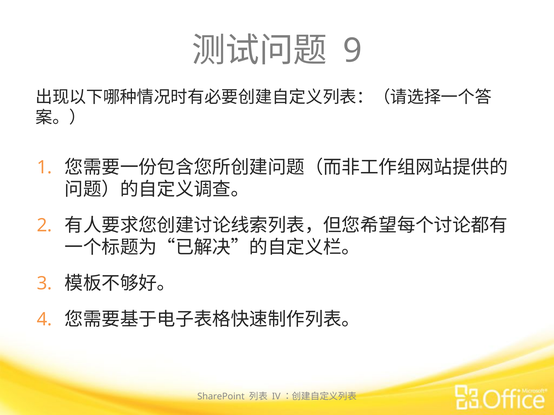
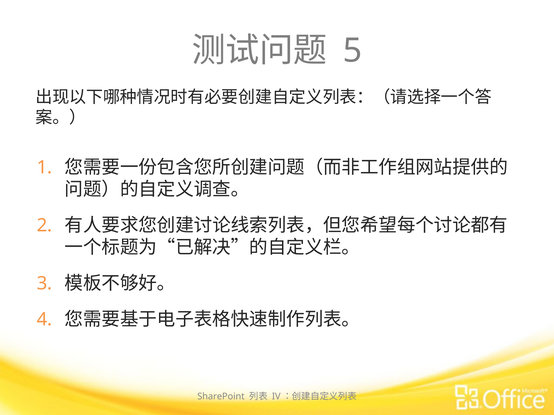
9: 9 -> 5 (353, 51)
